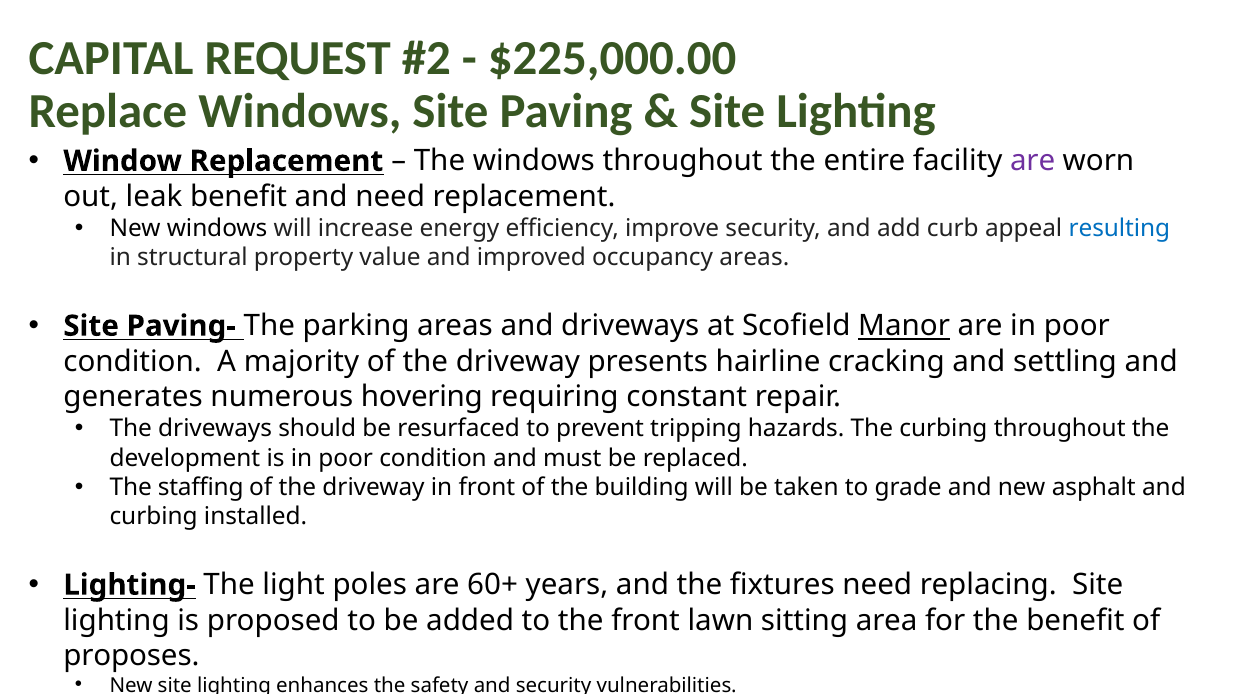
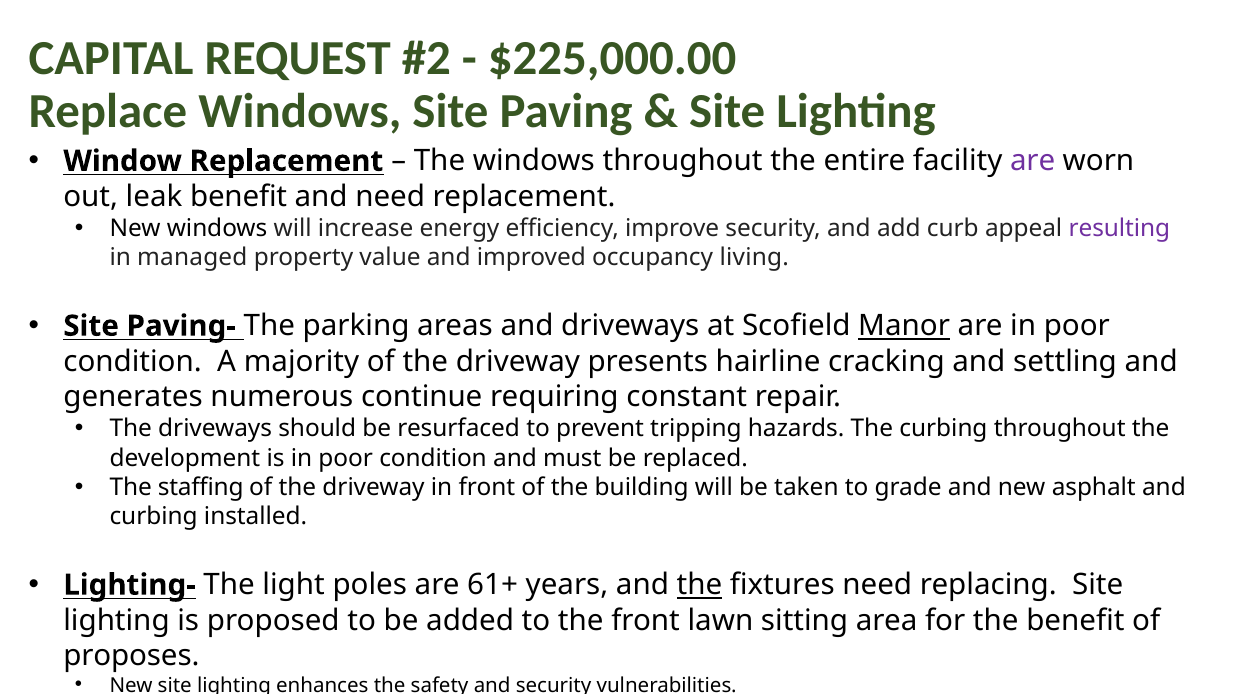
resulting colour: blue -> purple (1119, 229)
structural: structural -> managed (192, 258)
occupancy areas: areas -> living (754, 258)
hovering: hovering -> continue (422, 397)
60+: 60+ -> 61+ (493, 585)
the underline: none -> present (699, 585)
